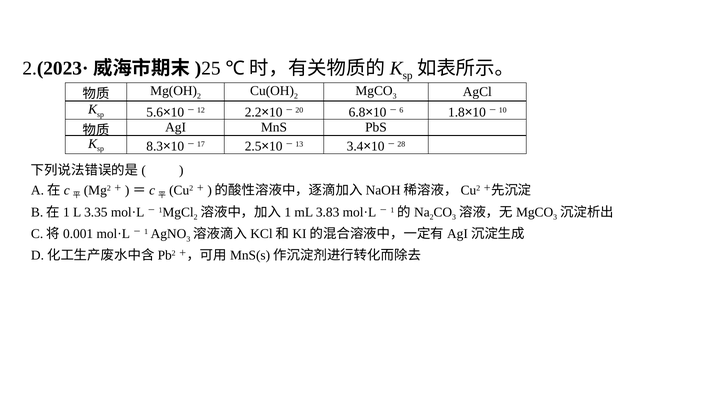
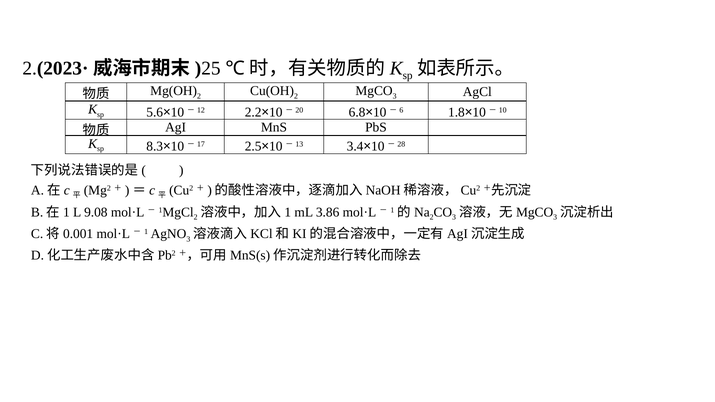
3.35: 3.35 -> 9.08 (96, 212)
3.83: 3.83 -> 3.86 (328, 212)
